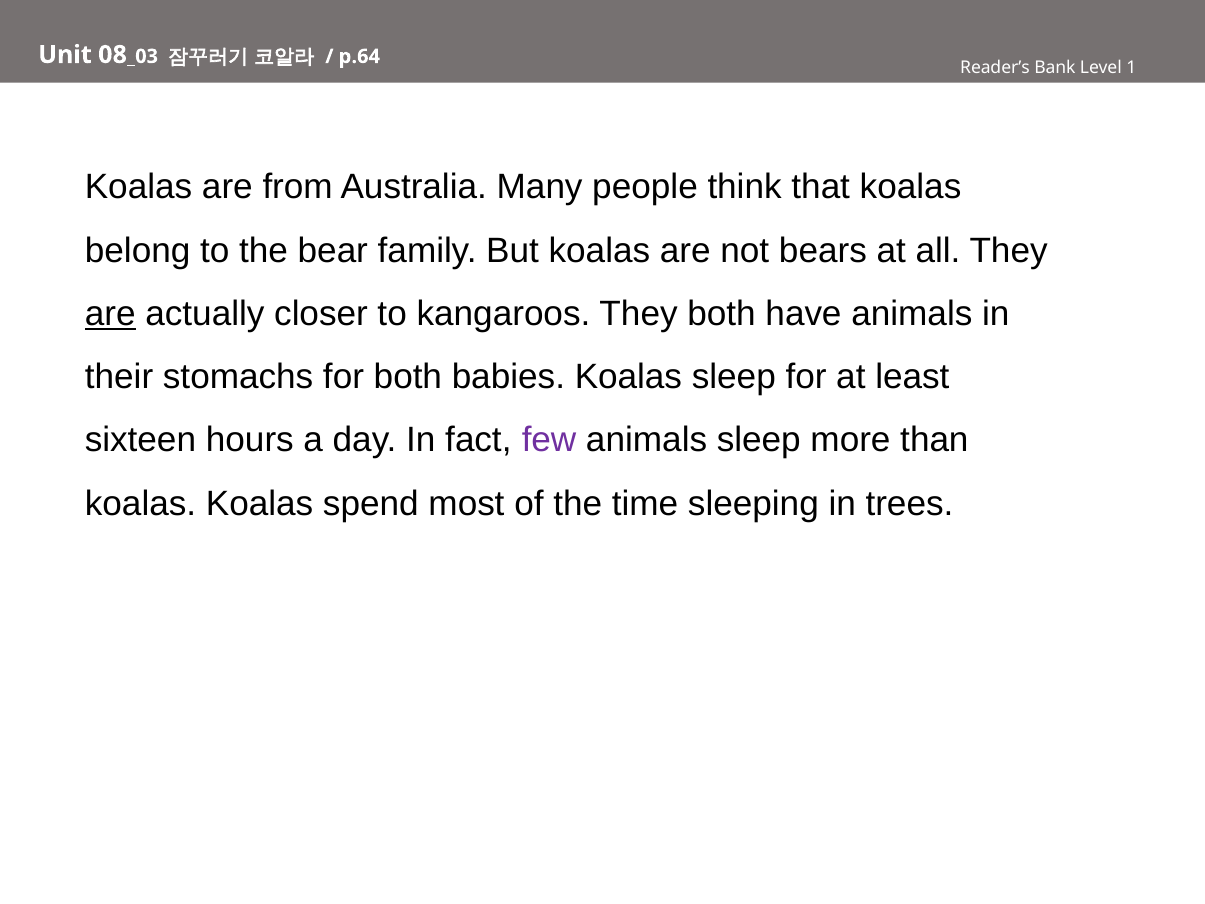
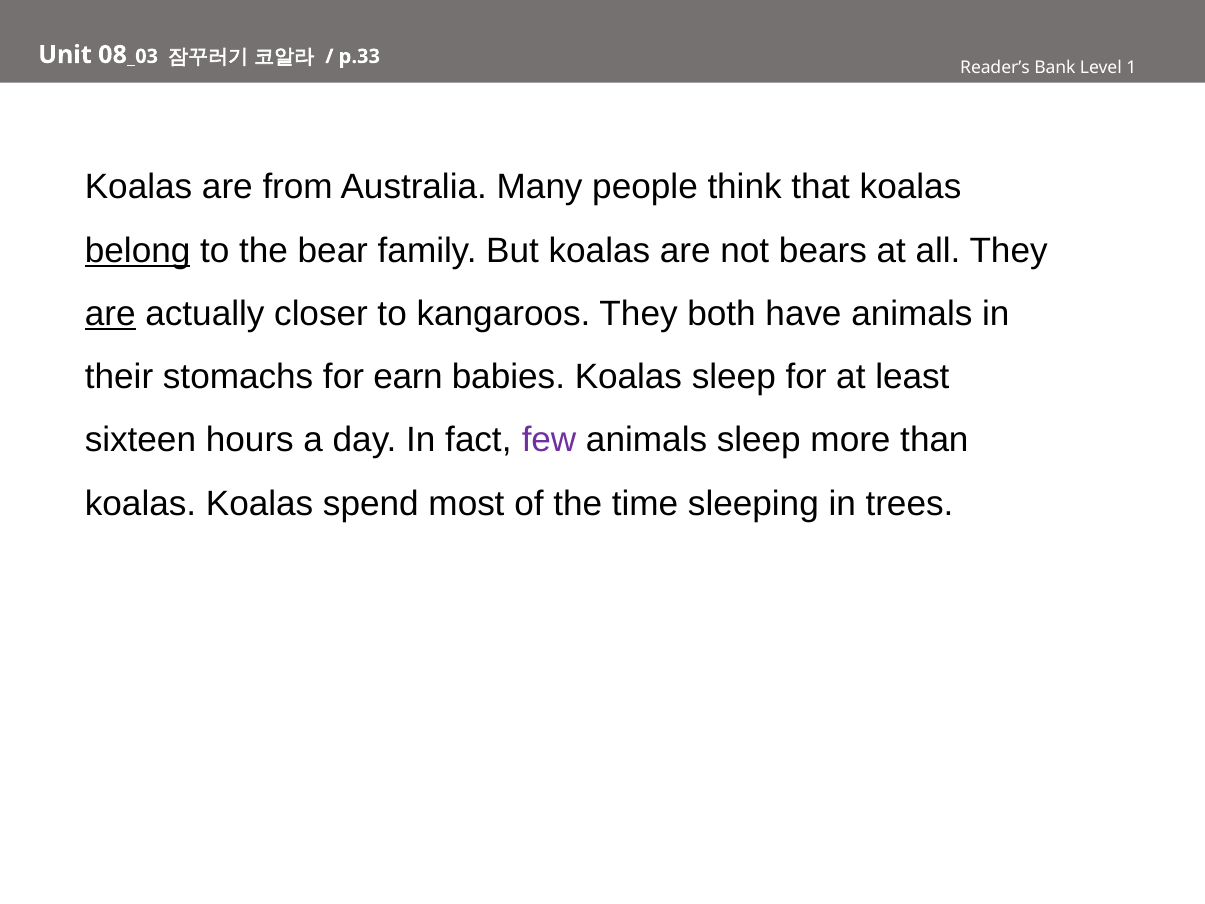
p.64: p.64 -> p.33 (359, 56)
belong underline: none -> present (138, 250)
for both: both -> earn (408, 377)
